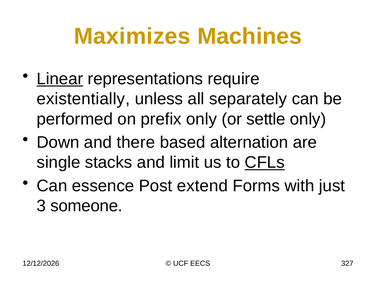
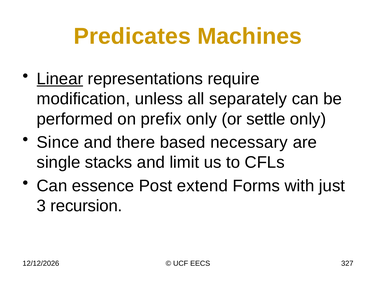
Maximizes: Maximizes -> Predicates (132, 36)
existentially: existentially -> modification (83, 99)
Down: Down -> Since (58, 142)
alternation: alternation -> necessary (249, 142)
CFLs underline: present -> none (265, 162)
someone: someone -> recursion (86, 206)
